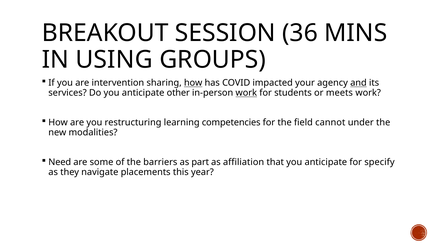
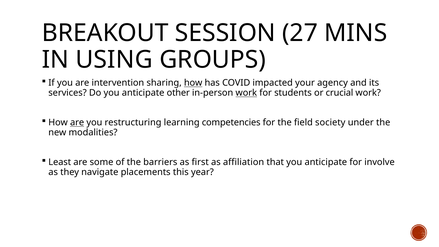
36: 36 -> 27 (300, 33)
and underline: present -> none (358, 83)
meets: meets -> crucial (340, 93)
are underline: none -> present (77, 122)
cannot: cannot -> society (330, 122)
Need: Need -> Least (60, 162)
part: part -> first (200, 162)
specify: specify -> involve (380, 162)
